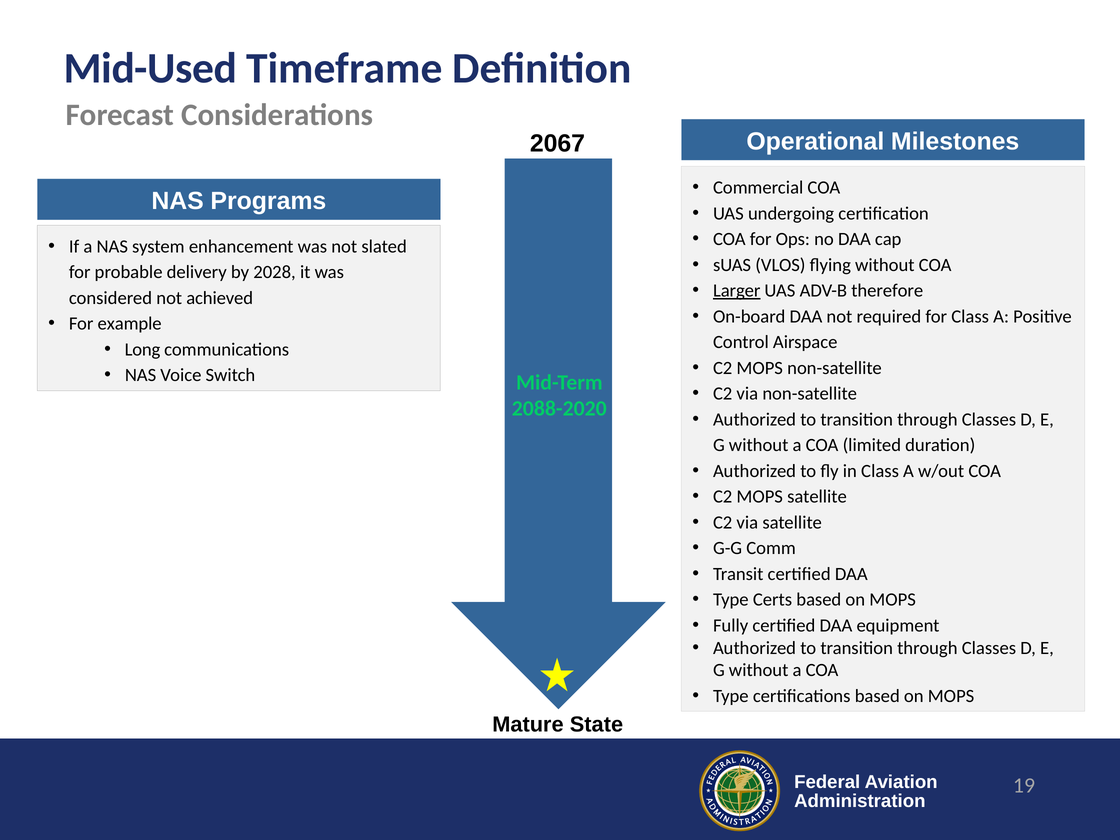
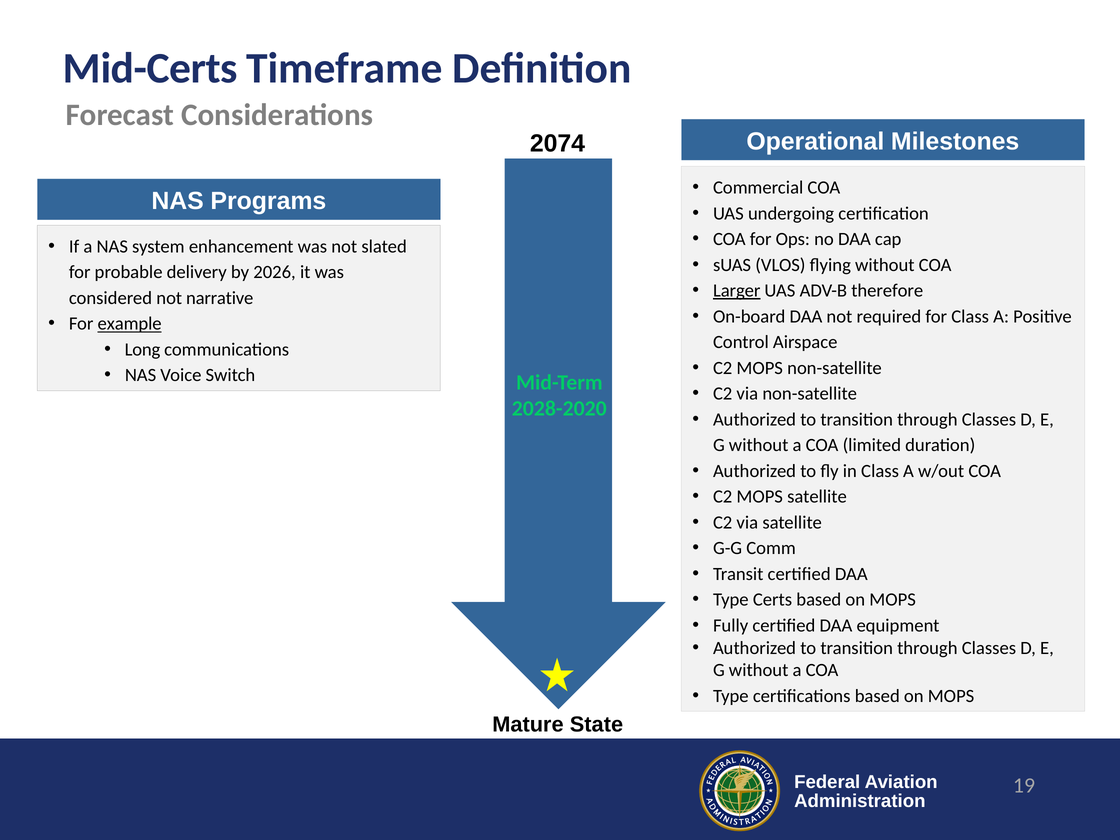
Mid-Used: Mid-Used -> Mid-Certs (150, 68)
2067: 2067 -> 2074 (557, 144)
2028: 2028 -> 2026 (275, 272)
achieved: achieved -> narrative (220, 298)
example underline: none -> present (130, 324)
2088-2020: 2088-2020 -> 2028-2020 (559, 409)
